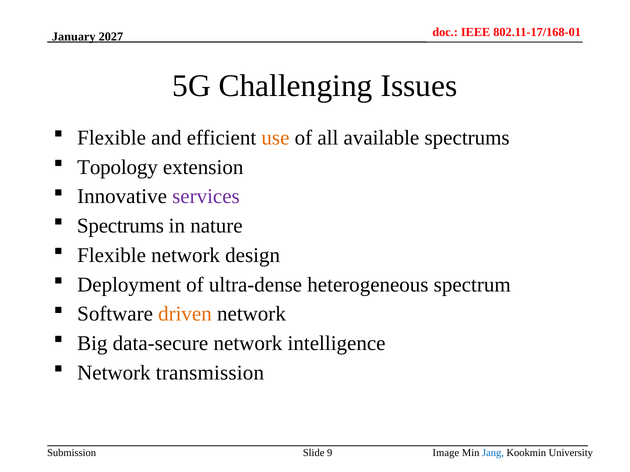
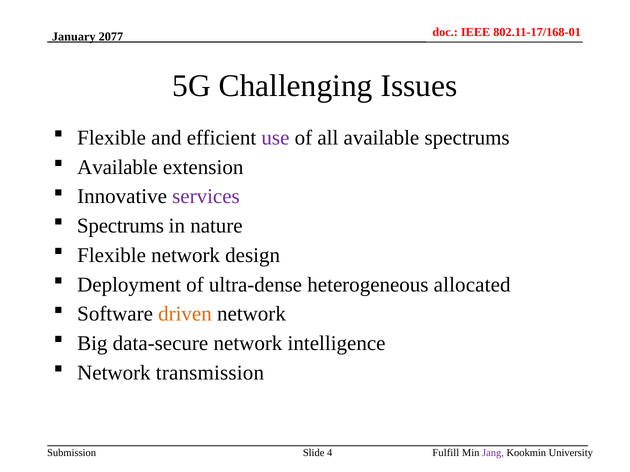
2027: 2027 -> 2077 (111, 37)
use colour: orange -> purple (275, 138)
Topology: Topology -> Available (117, 167)
spectrum: spectrum -> allocated (472, 285)
9: 9 -> 4 (330, 453)
Image: Image -> Fulfill (446, 453)
Jang colour: blue -> purple (493, 453)
